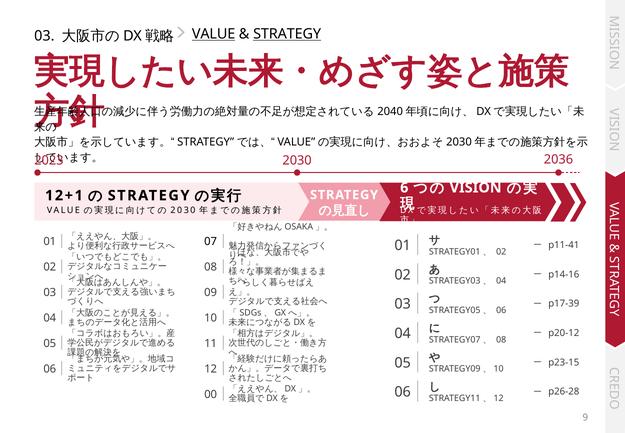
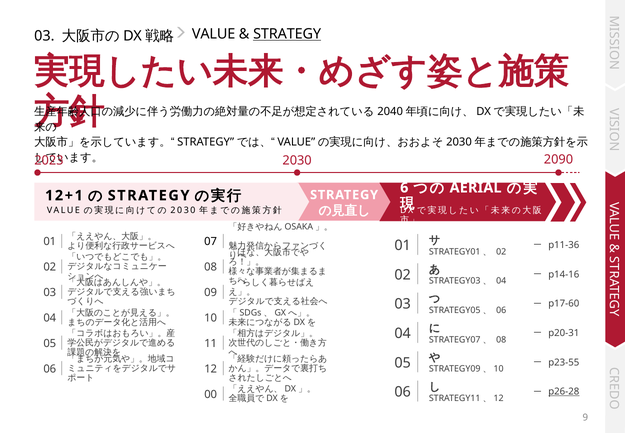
VALUE underline: present -> none (214, 34)
2036: 2036 -> 2090 (558, 159)
VISION: VISION -> AERIAL (476, 188)
p11-41: p11-41 -> p11-36 (564, 245)
p17-39: p17-39 -> p17-60 (564, 304)
p20-12: p20-12 -> p20-31 (564, 333)
p23-15: p23-15 -> p23-55 (564, 362)
p26-28 underline: none -> present (564, 391)
